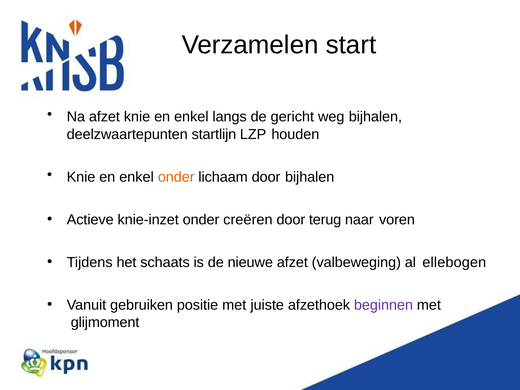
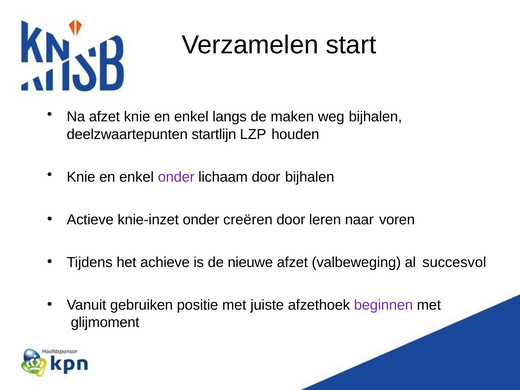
gericht: gericht -> maken (292, 117)
onder colour: orange -> purple (176, 177)
terug: terug -> leren (325, 220)
schaats: schaats -> achieve (165, 262)
ellebogen: ellebogen -> succesvol (454, 262)
